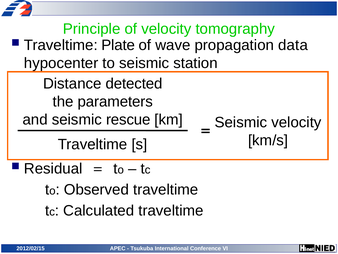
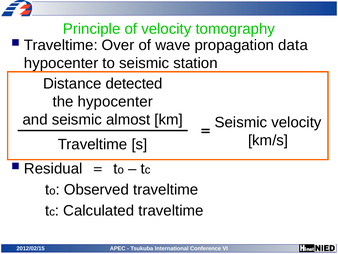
Plate: Plate -> Over (118, 45)
the parameters: parameters -> hypocenter (115, 101)
rescue: rescue -> almost (128, 119)
